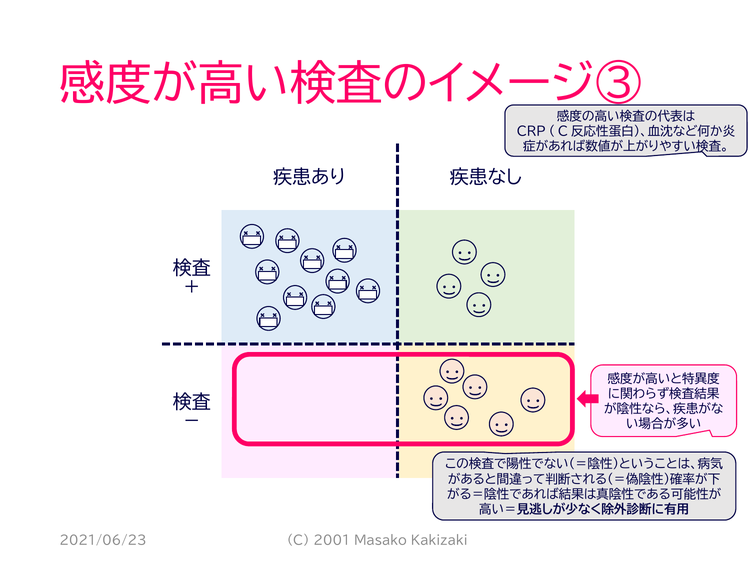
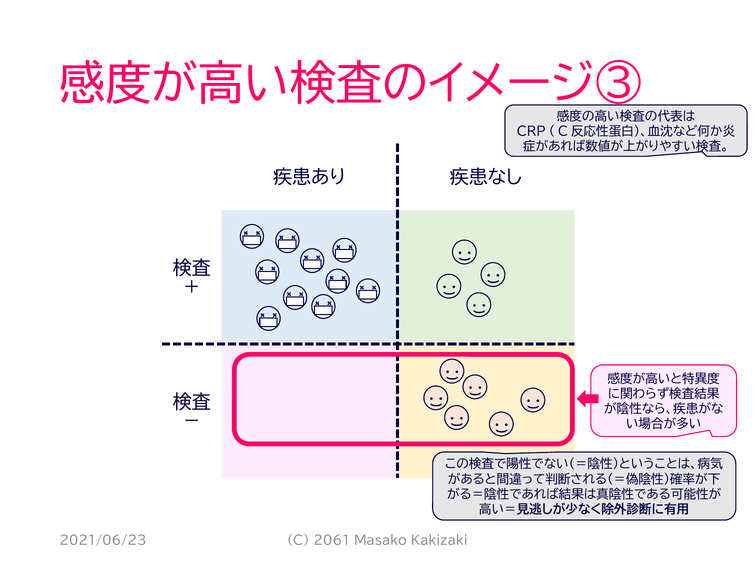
2001: 2001 -> 2061 (332, 541)
